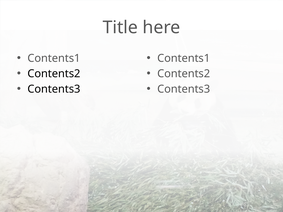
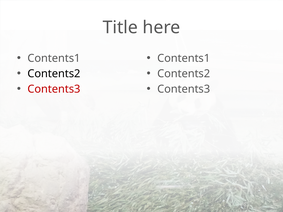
Contents3 colour: black -> red (54, 89)
